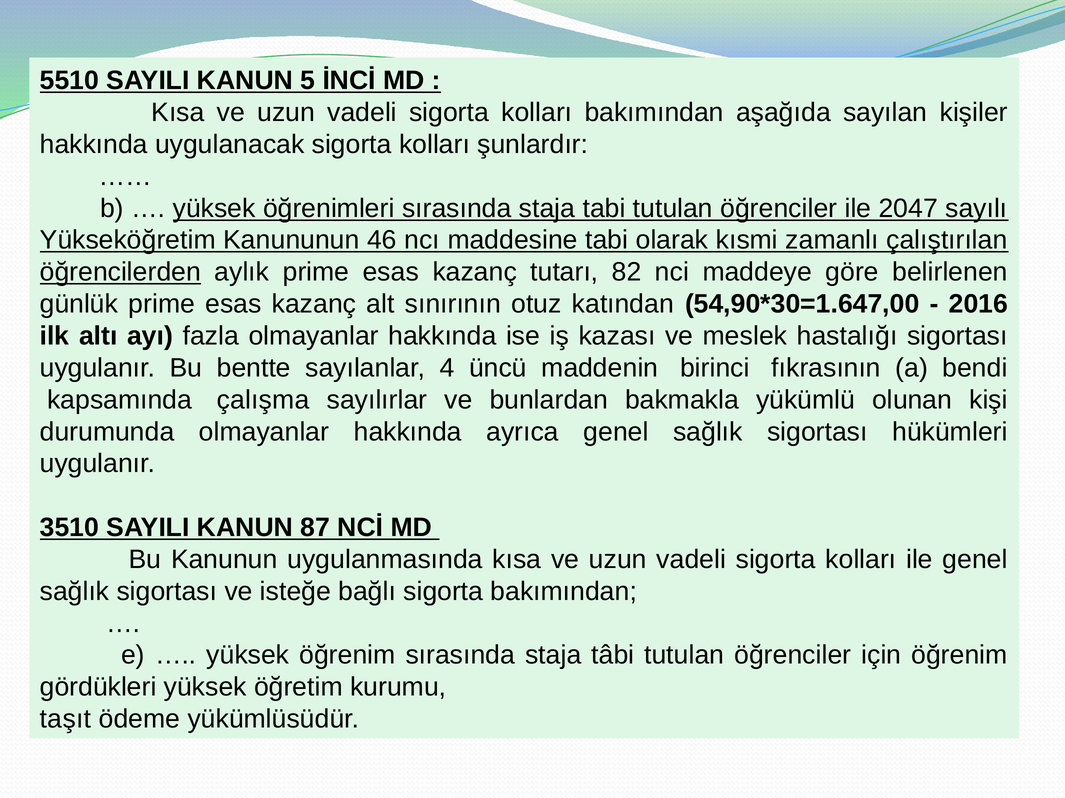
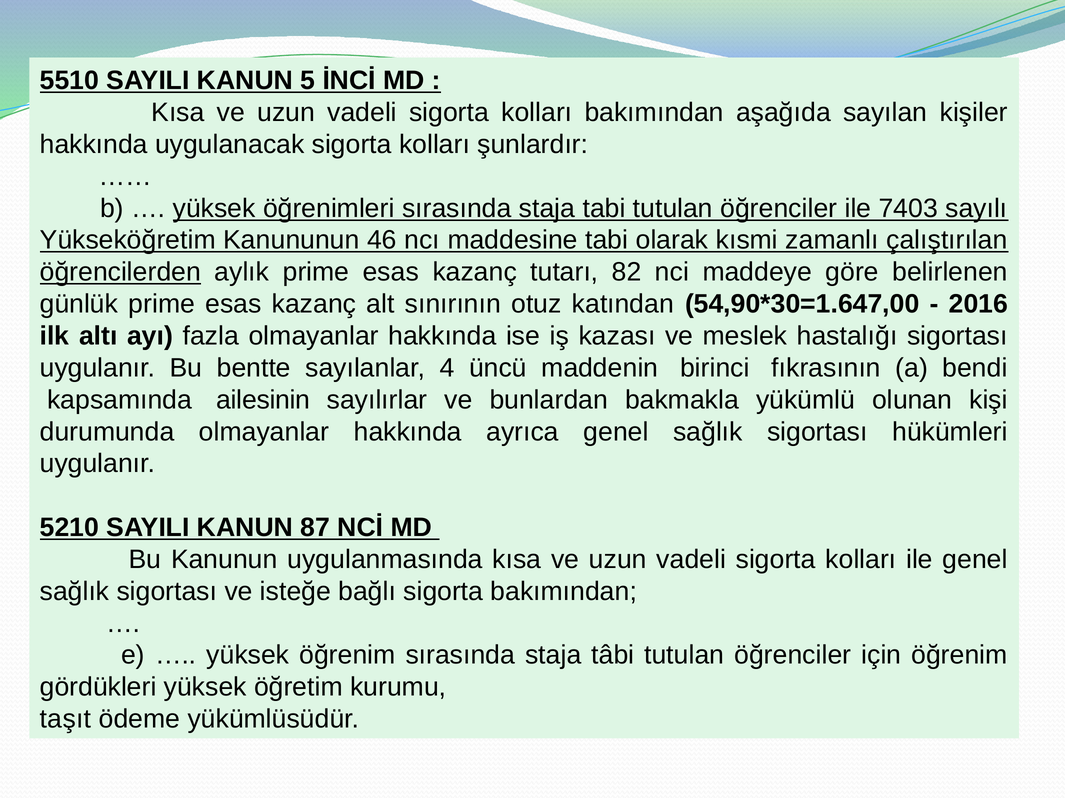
2047: 2047 -> 7403 (908, 208)
çalışma: çalışma -> ailesinin (263, 400)
3510: 3510 -> 5210 (69, 528)
